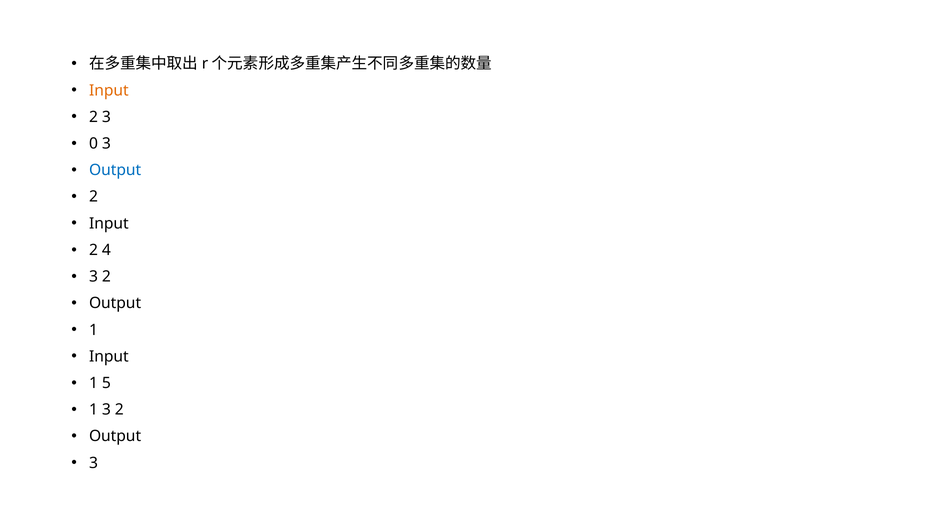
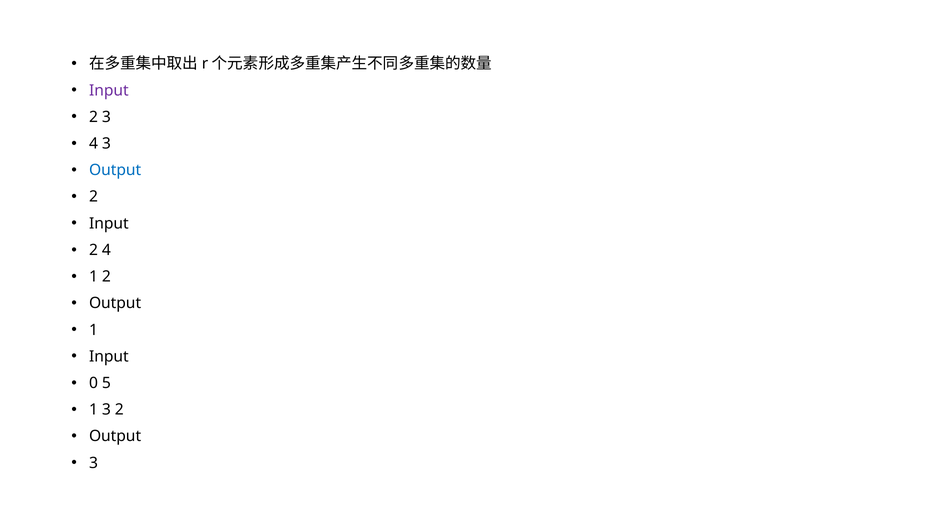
Input colour: orange -> purple (109, 90)
0: 0 -> 4 (93, 144)
3: 3 -> 1 (93, 277)
1: 1 -> 0 (93, 383)
